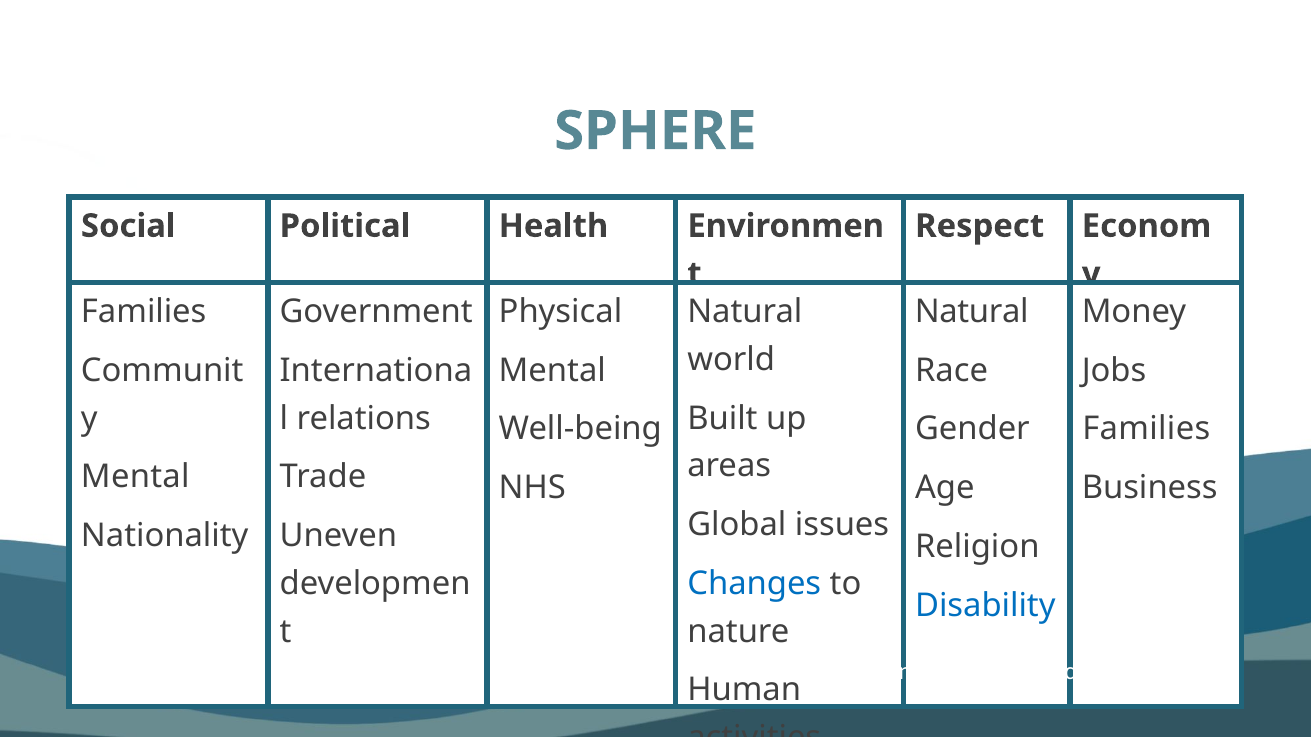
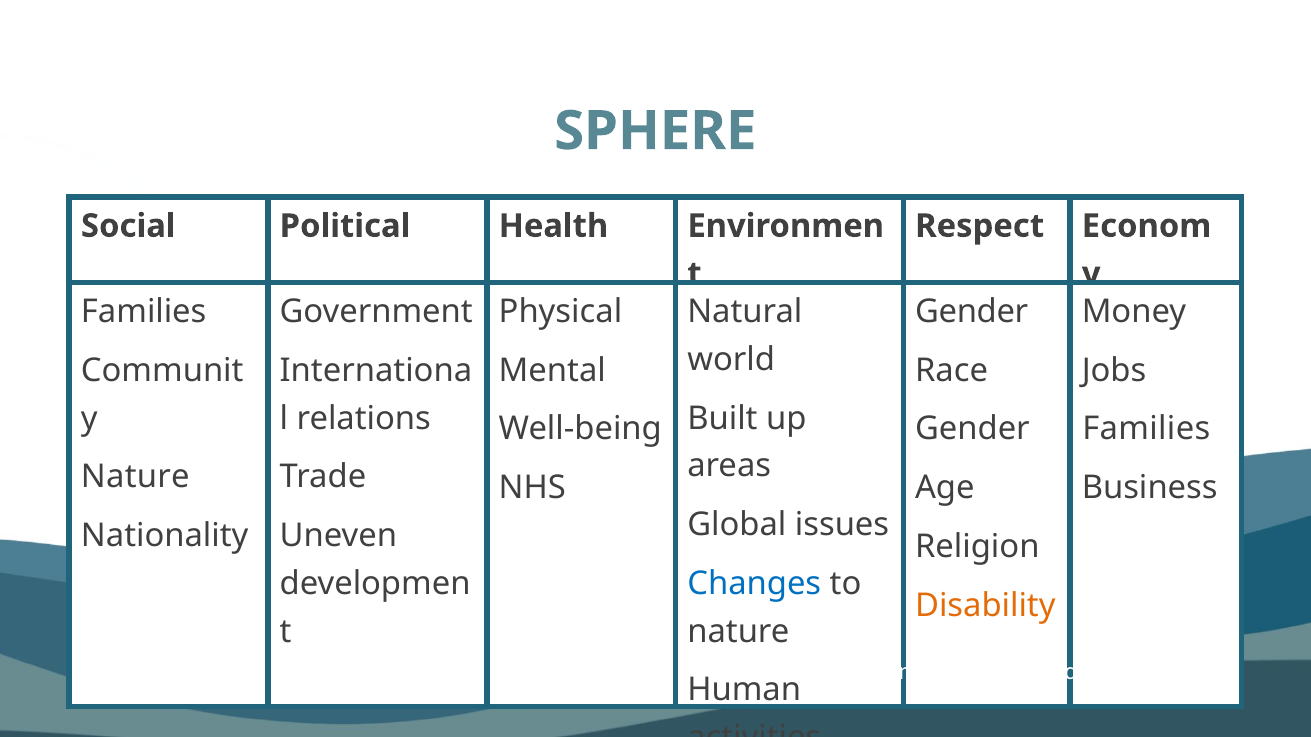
Natural: Natural -> Gender (972, 312)
Mental: Mental -> Nature (135, 477)
Disability colour: blue -> orange (985, 606)
